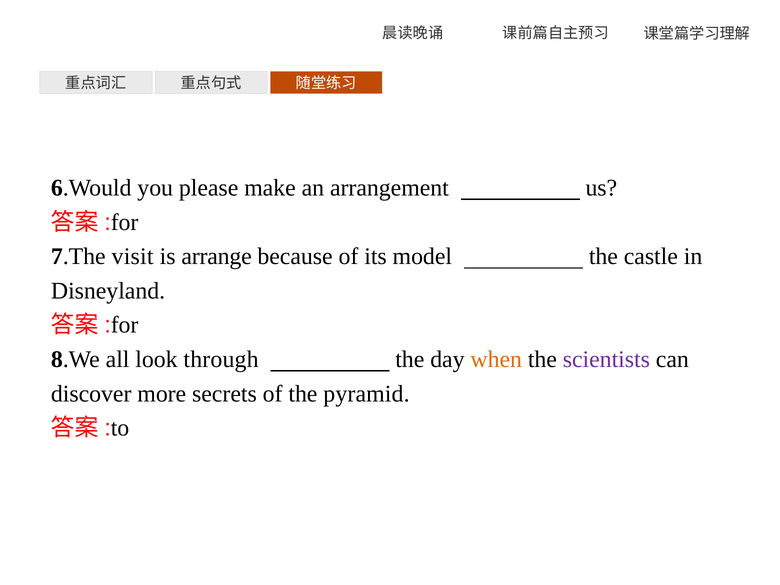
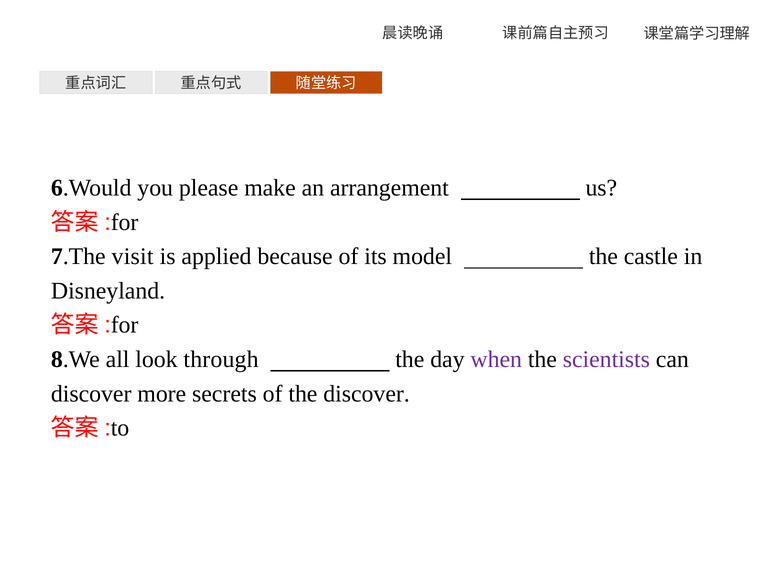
arrange: arrange -> applied (216, 257)
when colour: orange -> purple (496, 359)
the pyramid: pyramid -> discover (367, 394)
